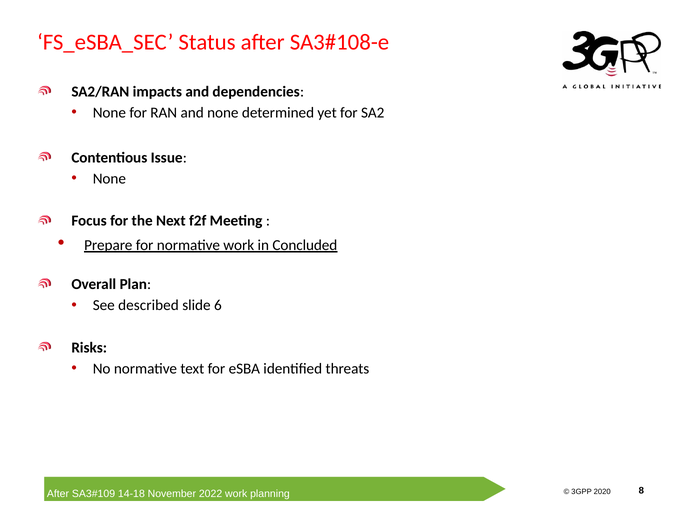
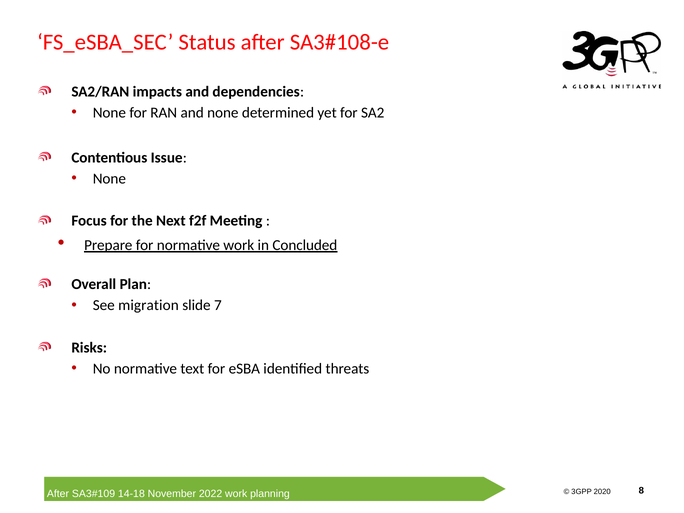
described: described -> migration (148, 305)
6: 6 -> 7 (218, 305)
